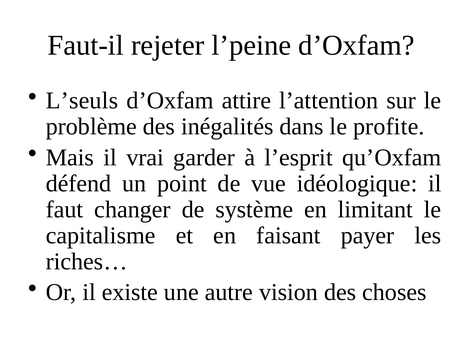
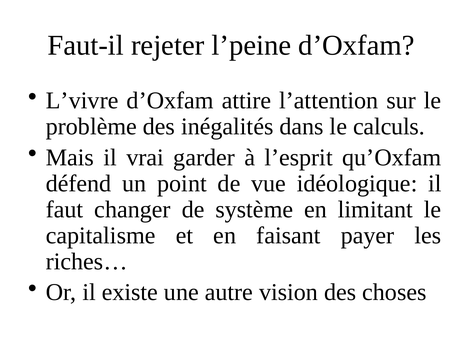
L’seuls: L’seuls -> L’vivre (82, 101)
profite: profite -> calculs (389, 127)
